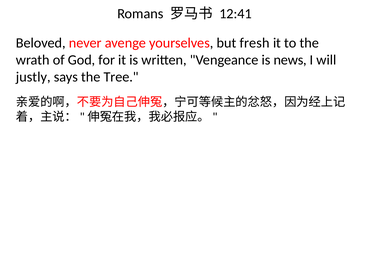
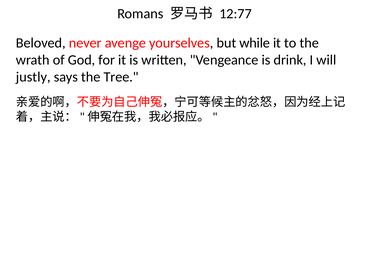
12:41: 12:41 -> 12:77 (236, 14)
fresh: fresh -> while (255, 43)
news: news -> drink (290, 60)
